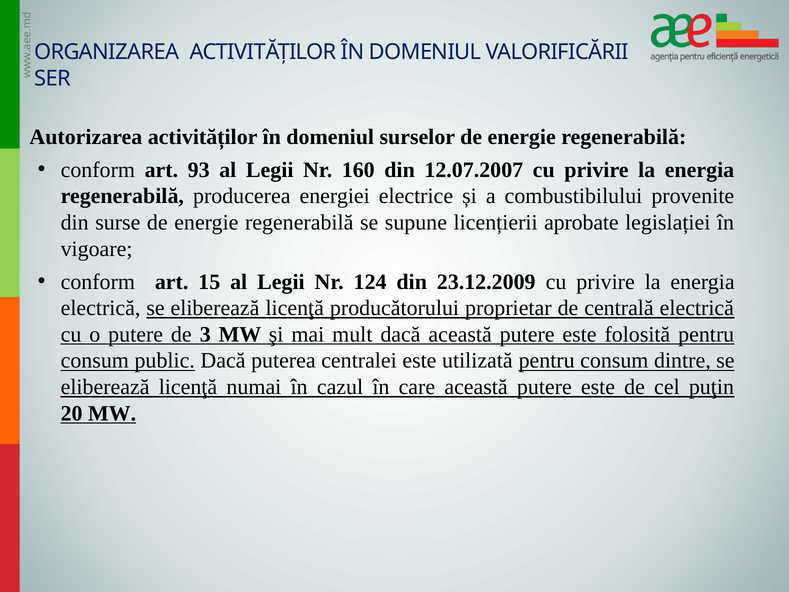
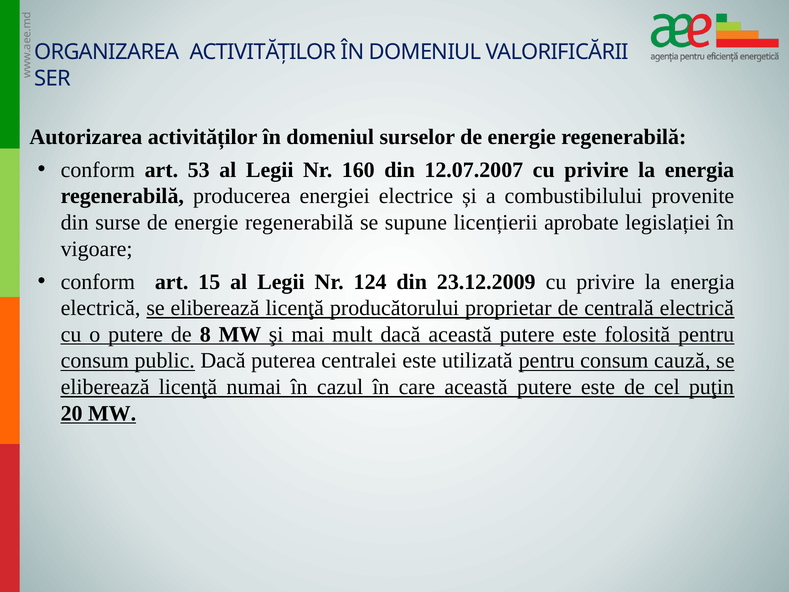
93: 93 -> 53 (199, 170)
3: 3 -> 8 (205, 334)
dintre: dintre -> cauză (682, 361)
